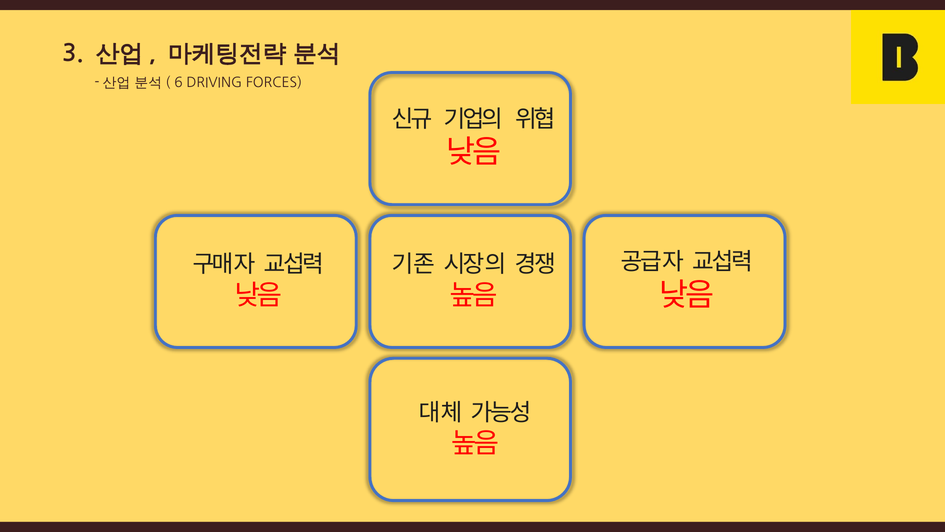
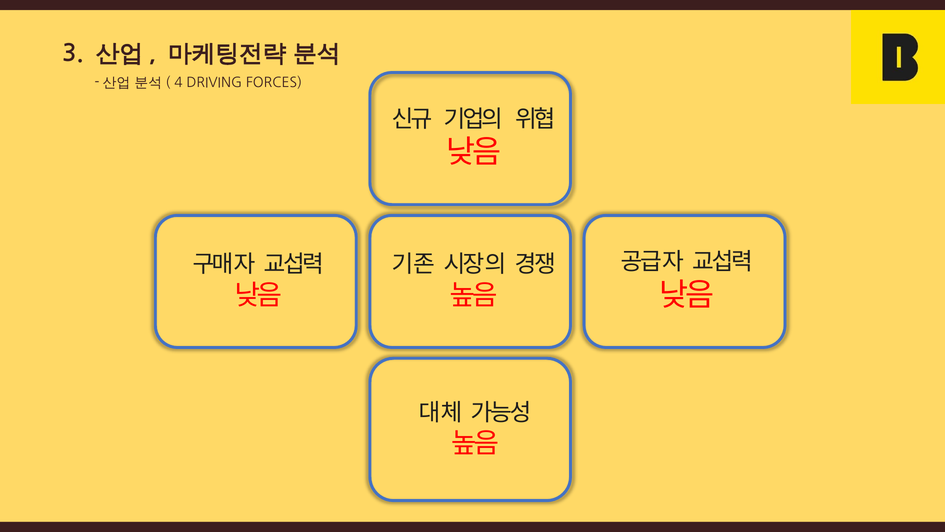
6: 6 -> 4 (178, 82)
